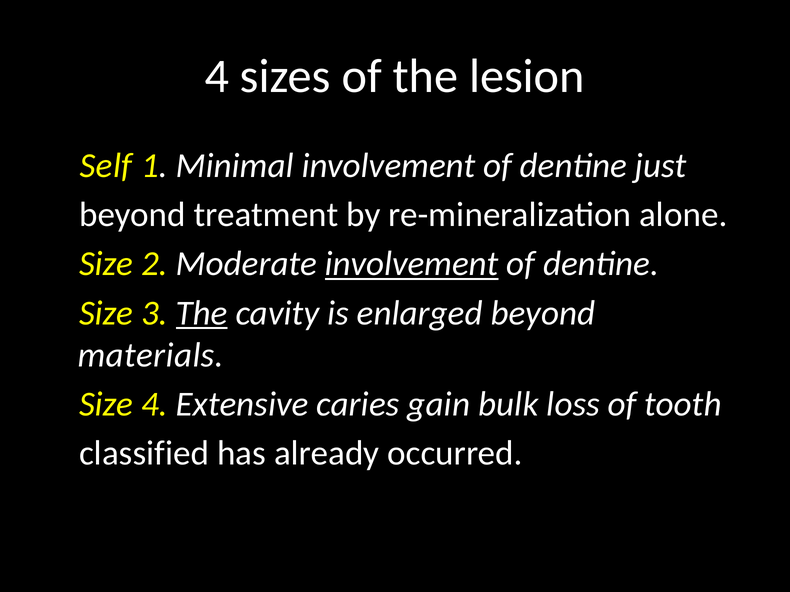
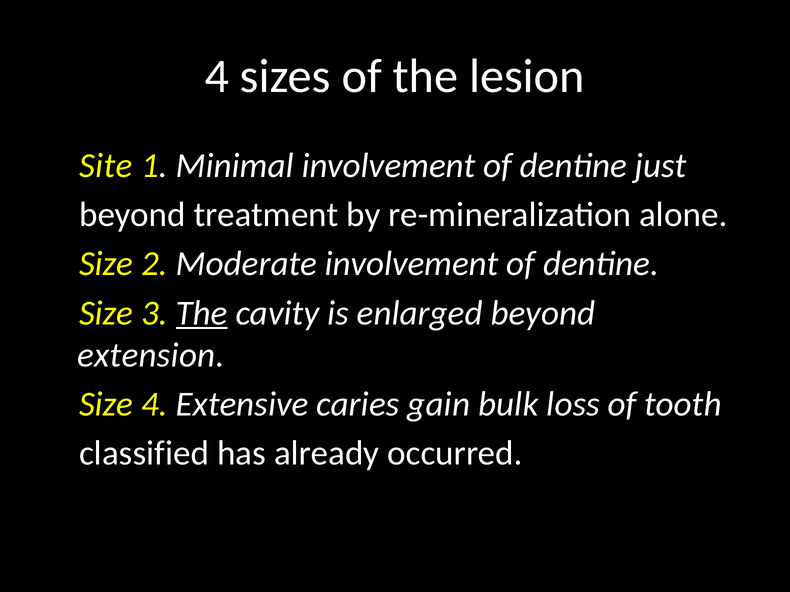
Self: Self -> Site (106, 166)
involvement underline: present -> none (412, 264)
materials: materials -> extension (151, 355)
